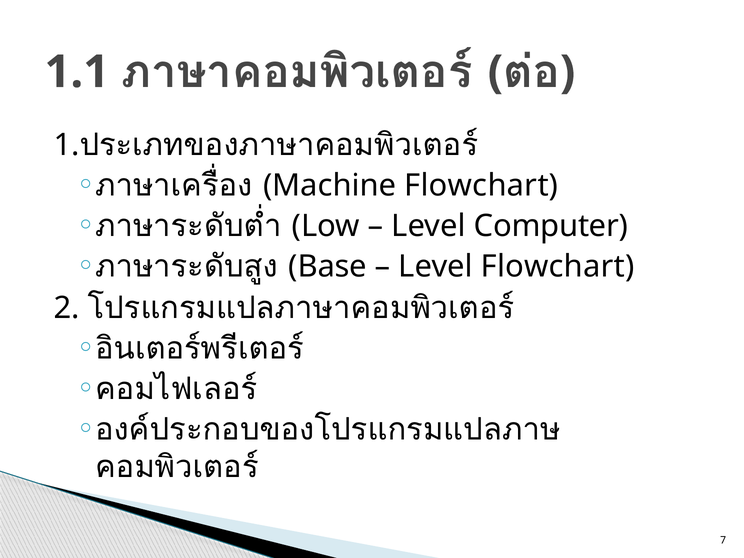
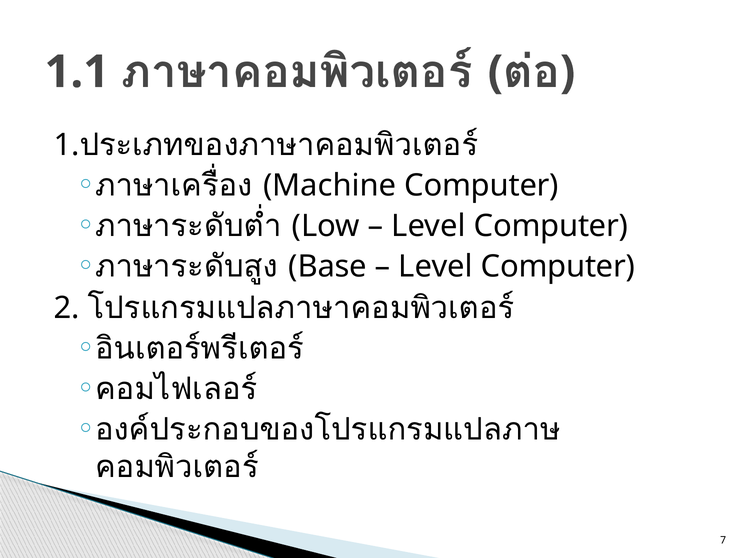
Machine Flowchart: Flowchart -> Computer (482, 186)
Flowchart: Flowchart -> Computer (558, 267)
